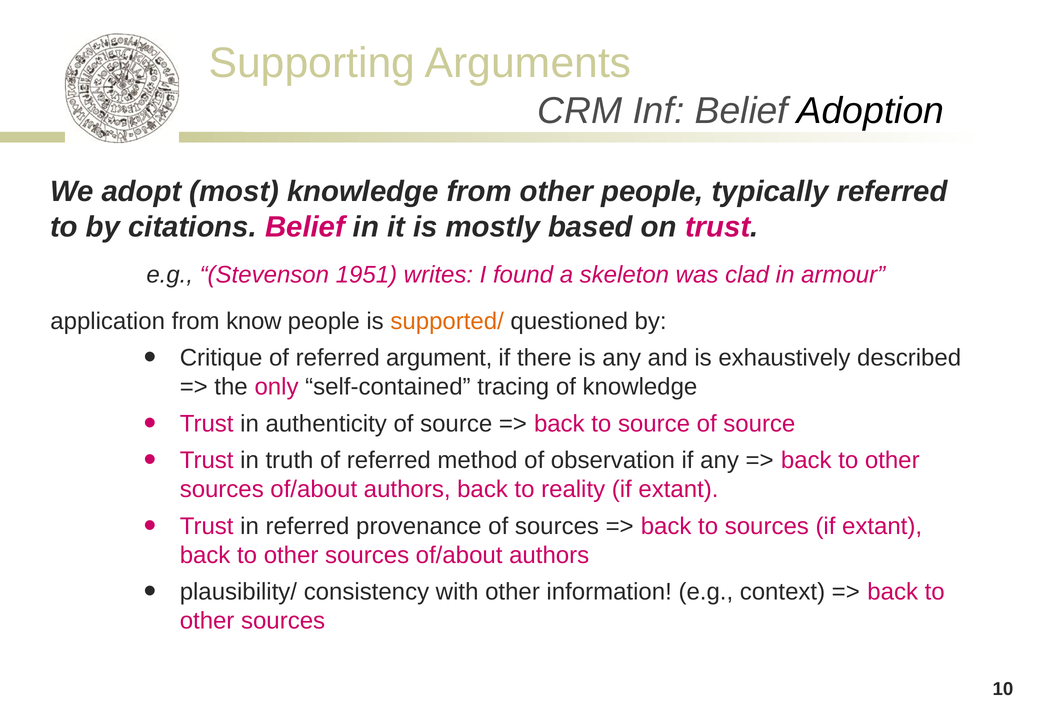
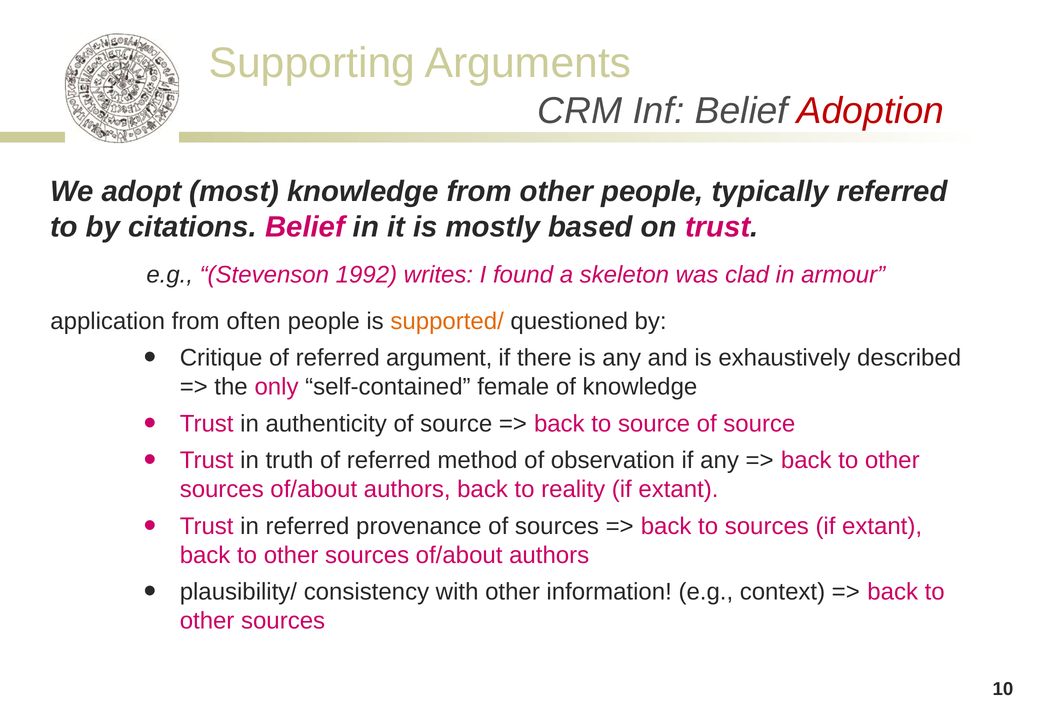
Adoption colour: black -> red (870, 111)
1951: 1951 -> 1992 (366, 275)
know: know -> often (254, 321)
tracing: tracing -> female (513, 387)
